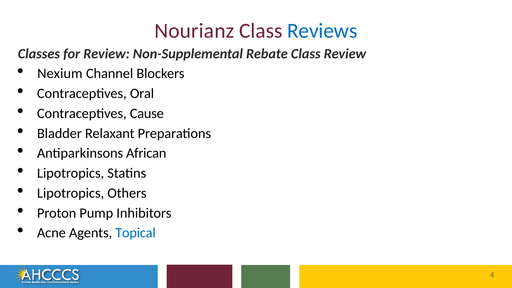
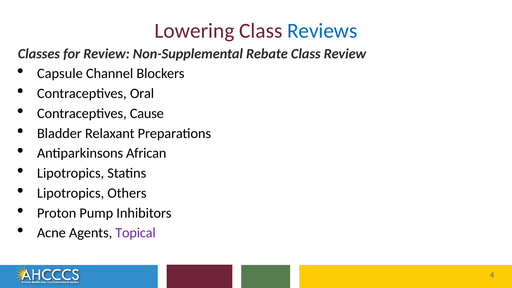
Nourianz: Nourianz -> Lowering (194, 31)
Nexium: Nexium -> Capsule (60, 74)
Topical colour: blue -> purple (135, 233)
